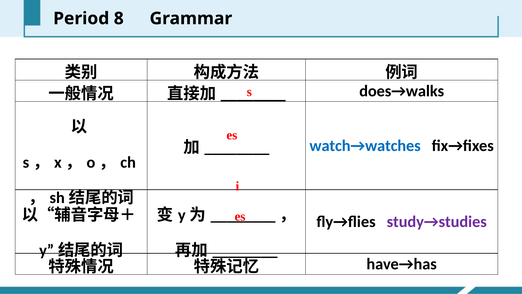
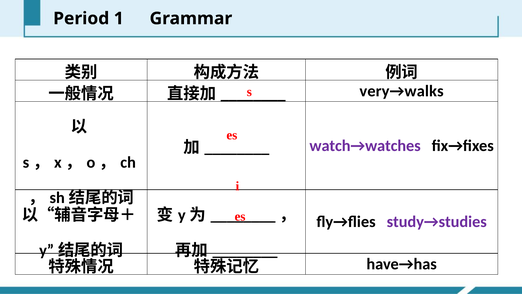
8: 8 -> 1 (119, 18)
does→walks: does→walks -> very→walks (402, 91)
watch→watches colour: blue -> purple (365, 146)
